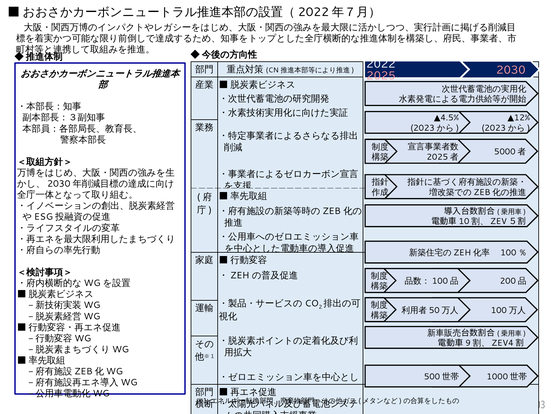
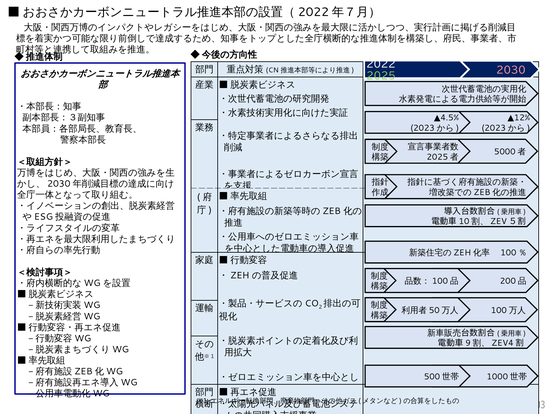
2025 colour: pink -> light green (381, 76)
